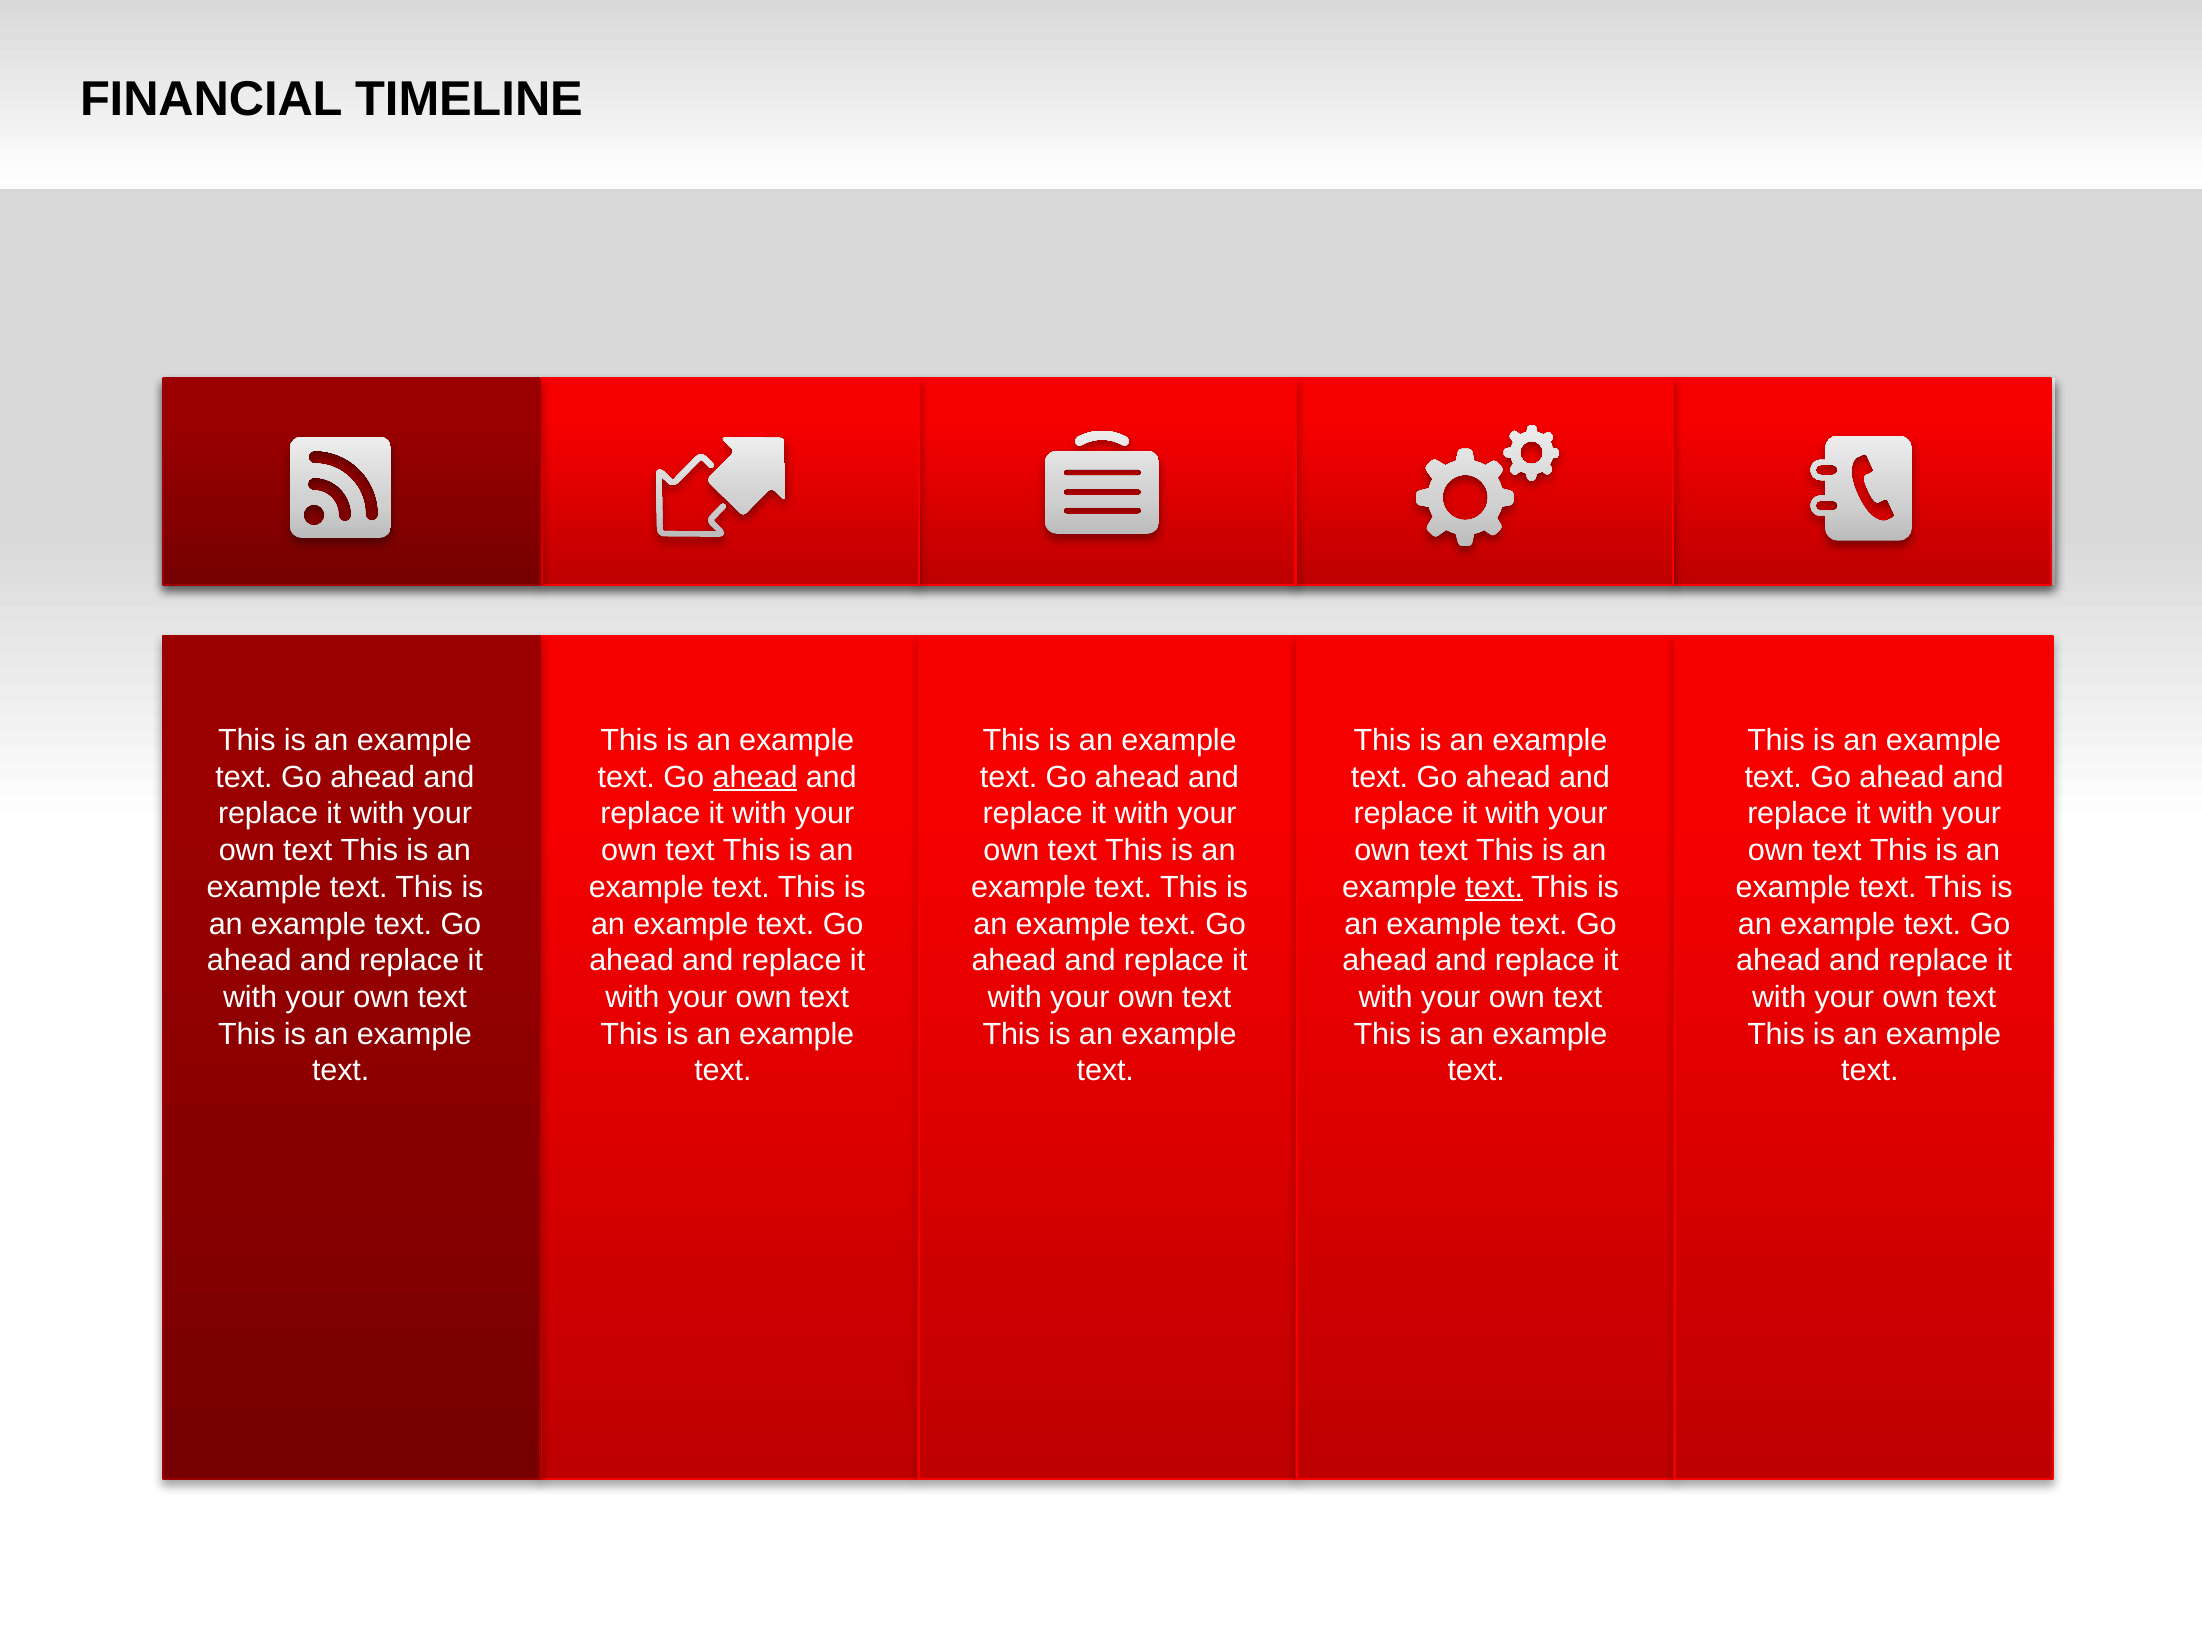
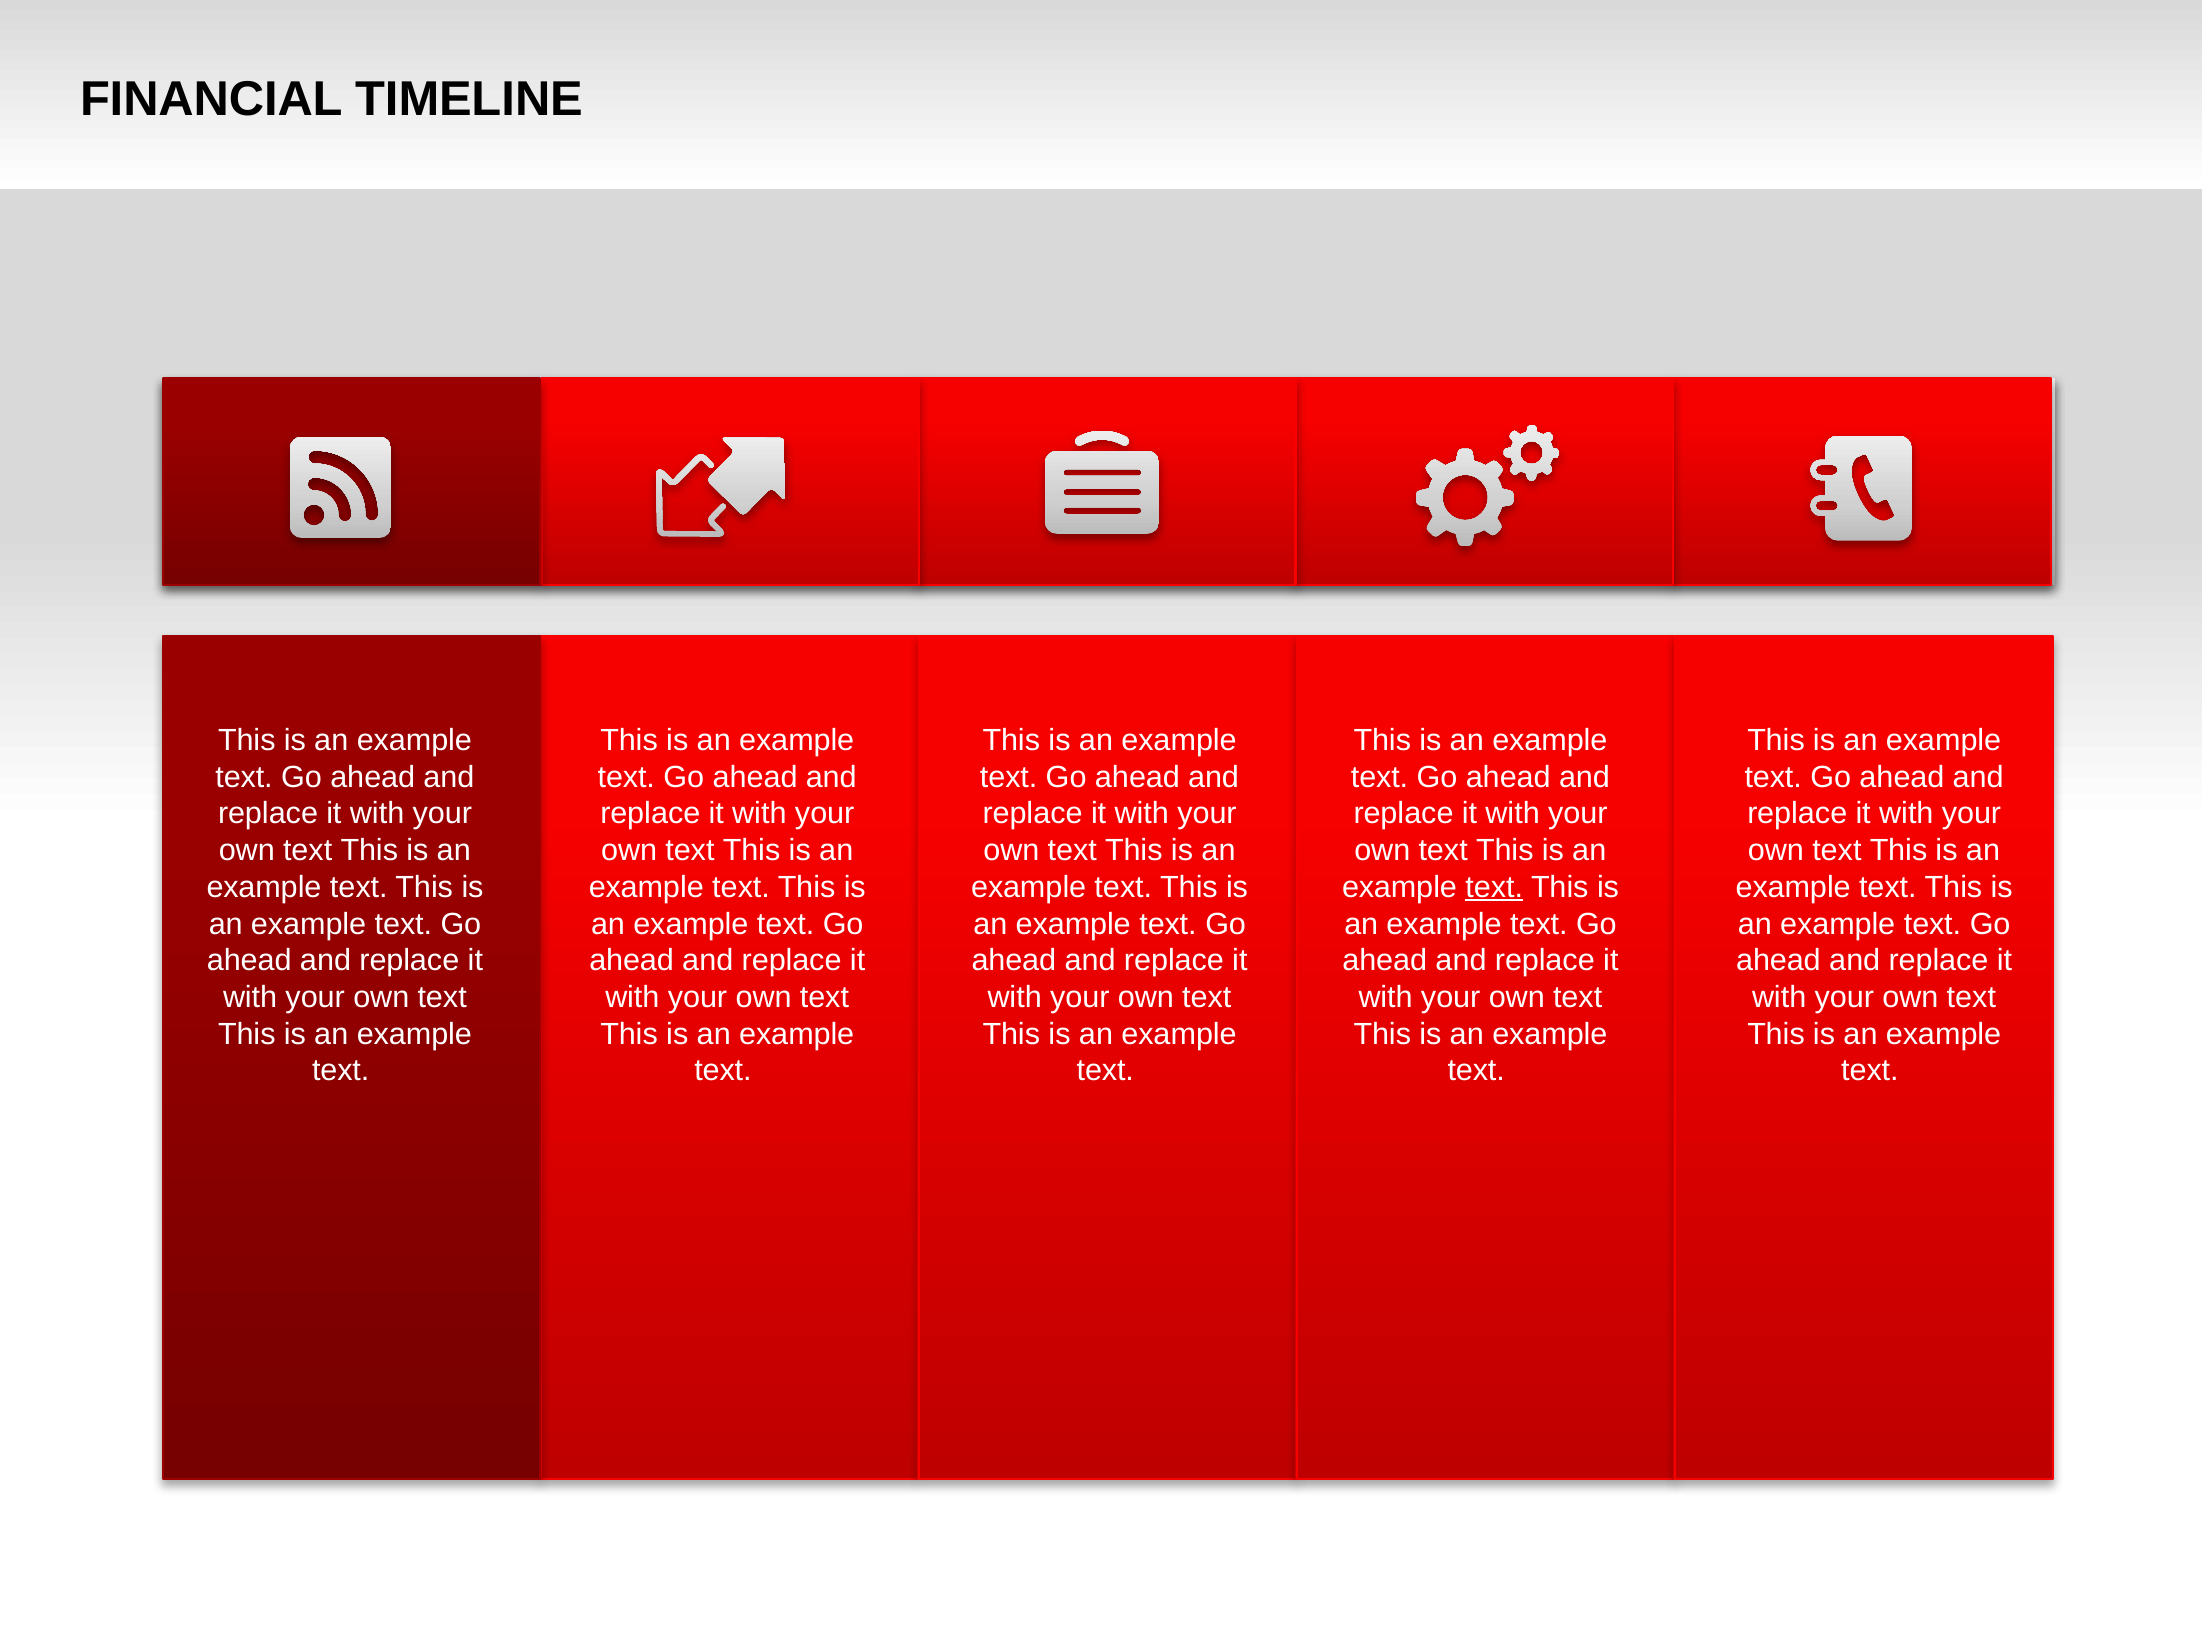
ahead underline: present -> none (755, 777)
